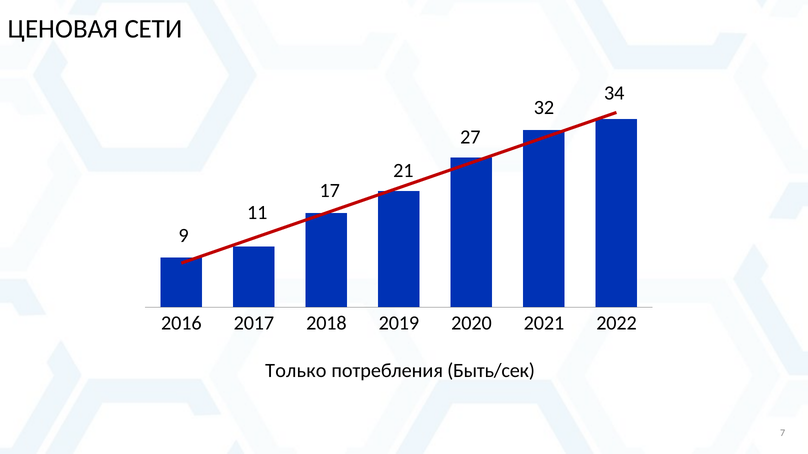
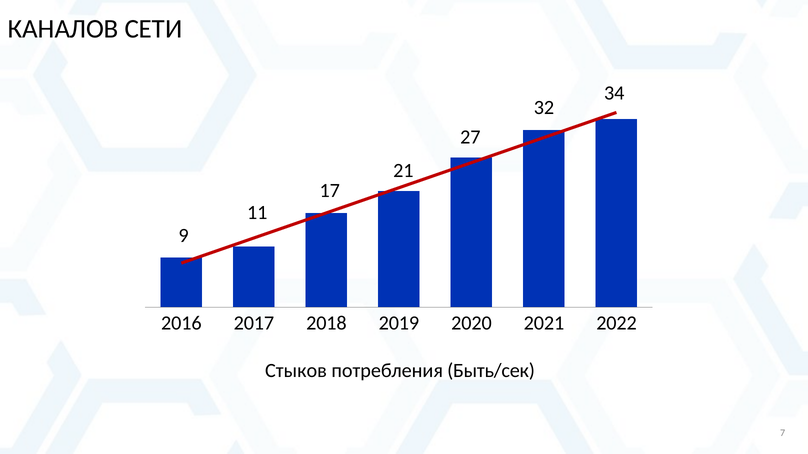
ЦЕНОВАЯ: ЦЕНОВАЯ -> КАНАЛОВ (63, 29)
Только: Только -> Стыков (296, 371)
